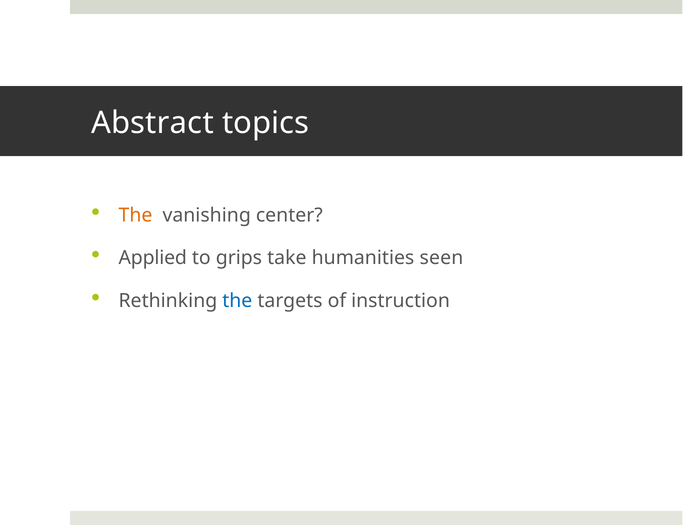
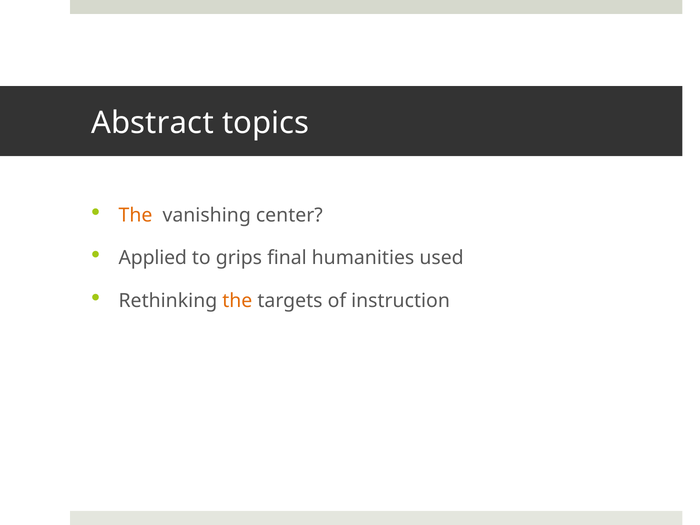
take: take -> final (287, 258)
seen: seen -> used (442, 258)
the colour: blue -> orange (237, 301)
